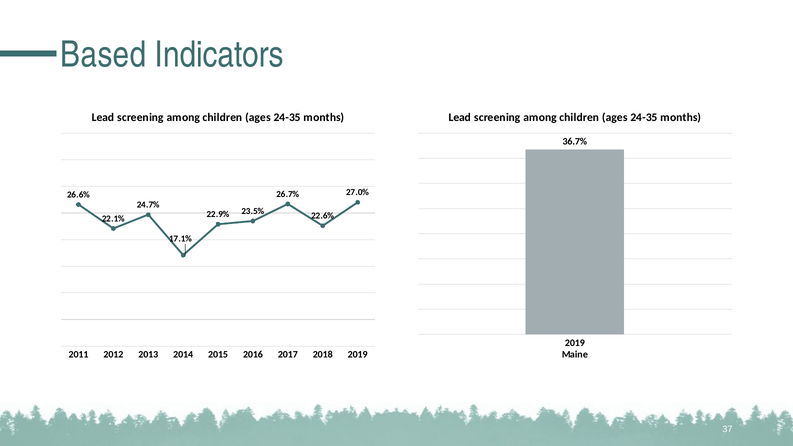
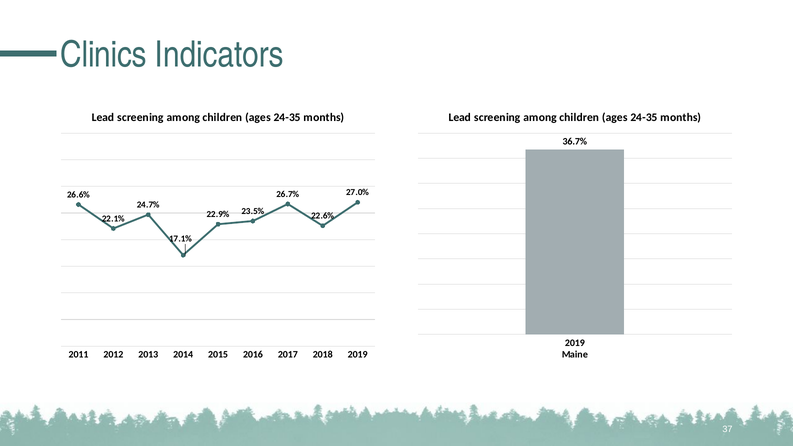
Based: Based -> Clinics (104, 55)
